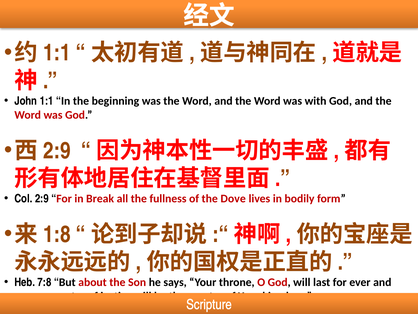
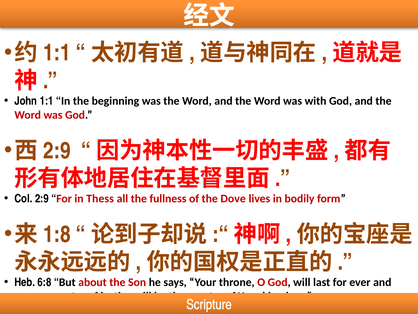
Break: Break -> Thess (100, 198)
7:8: 7:8 -> 6:8 (45, 282)
